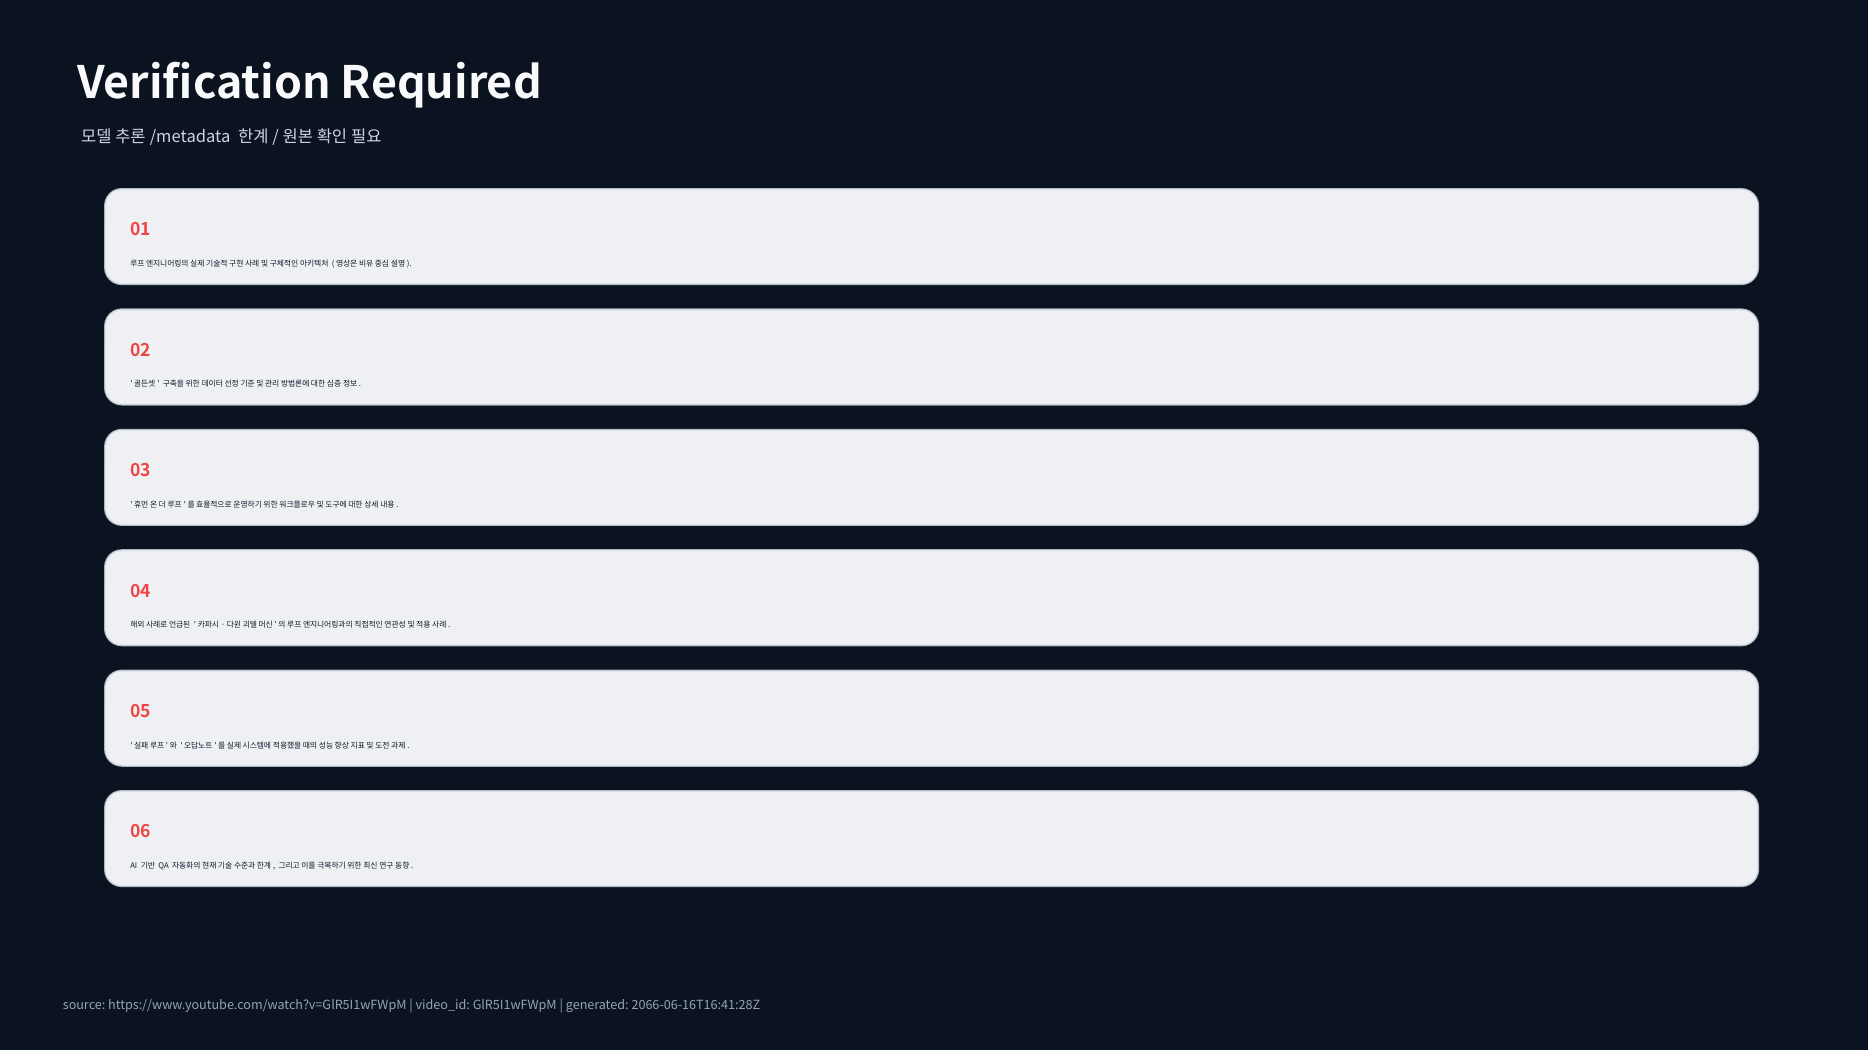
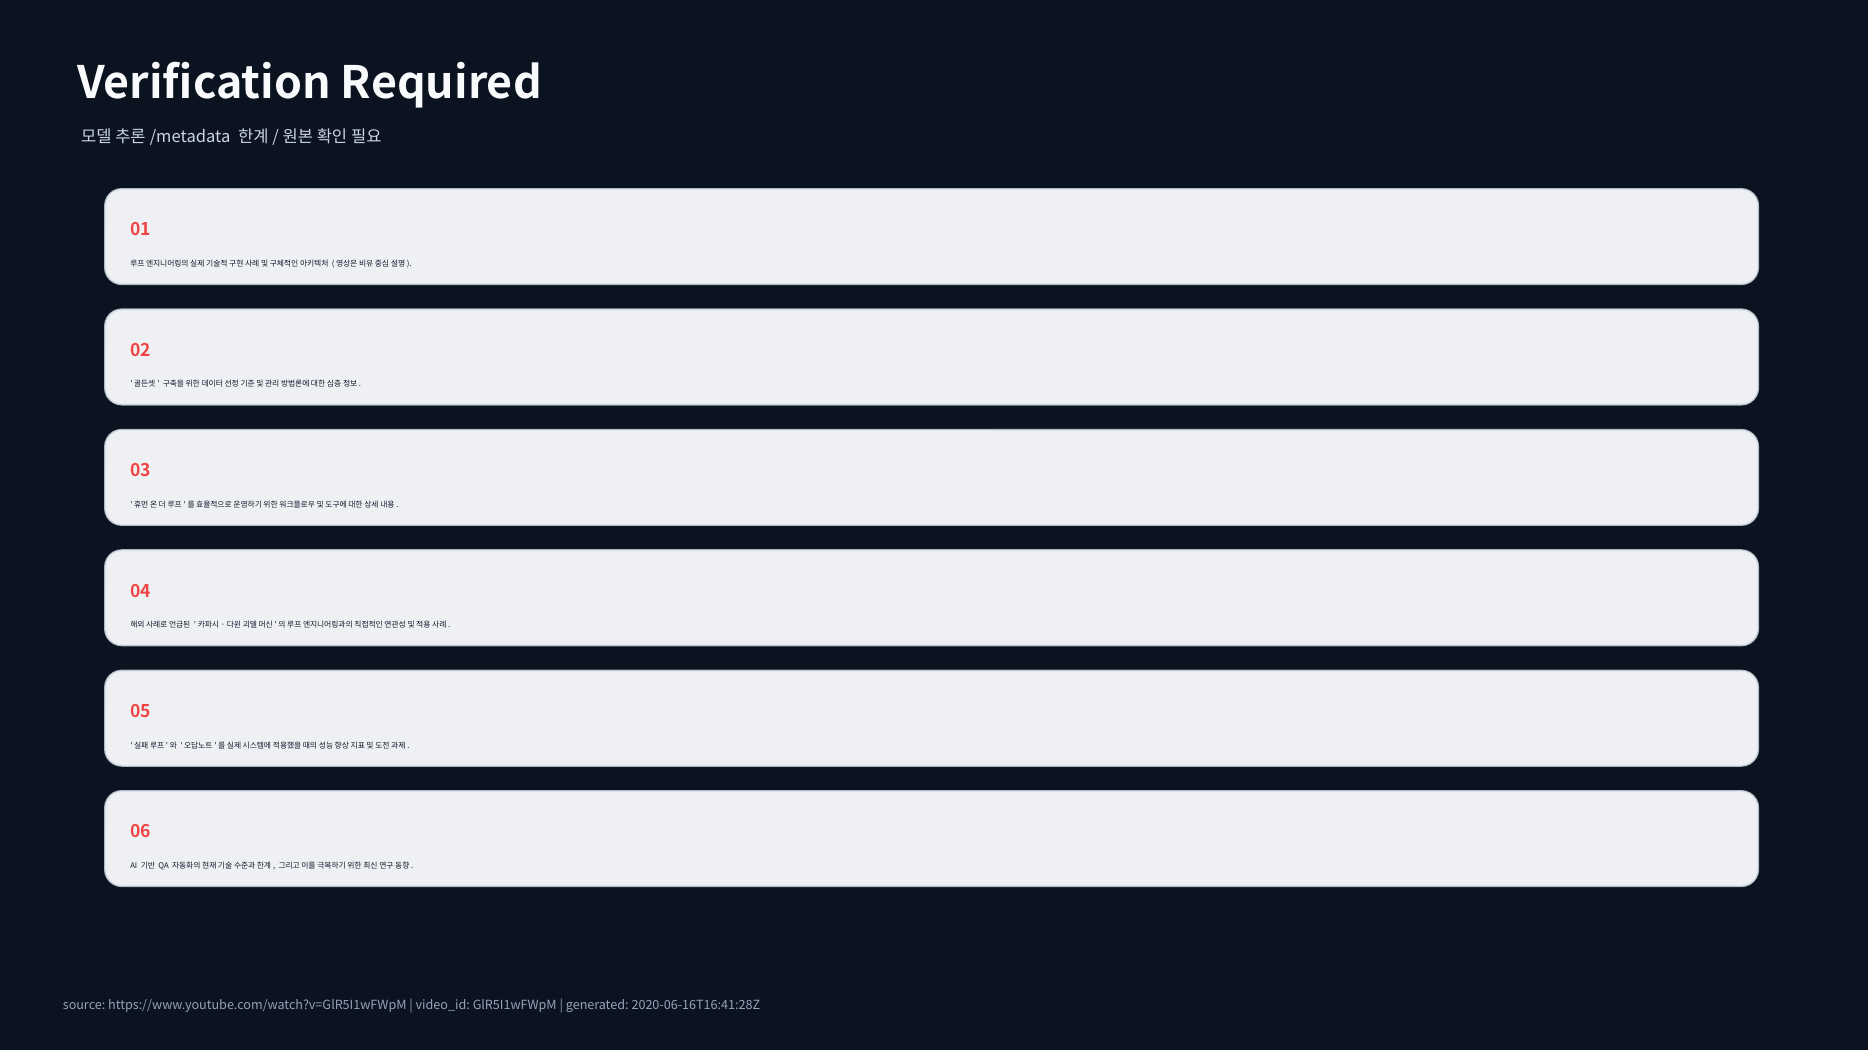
2066-06-16T16:41:28Z: 2066-06-16T16:41:28Z -> 2020-06-16T16:41:28Z (696, 1006)
